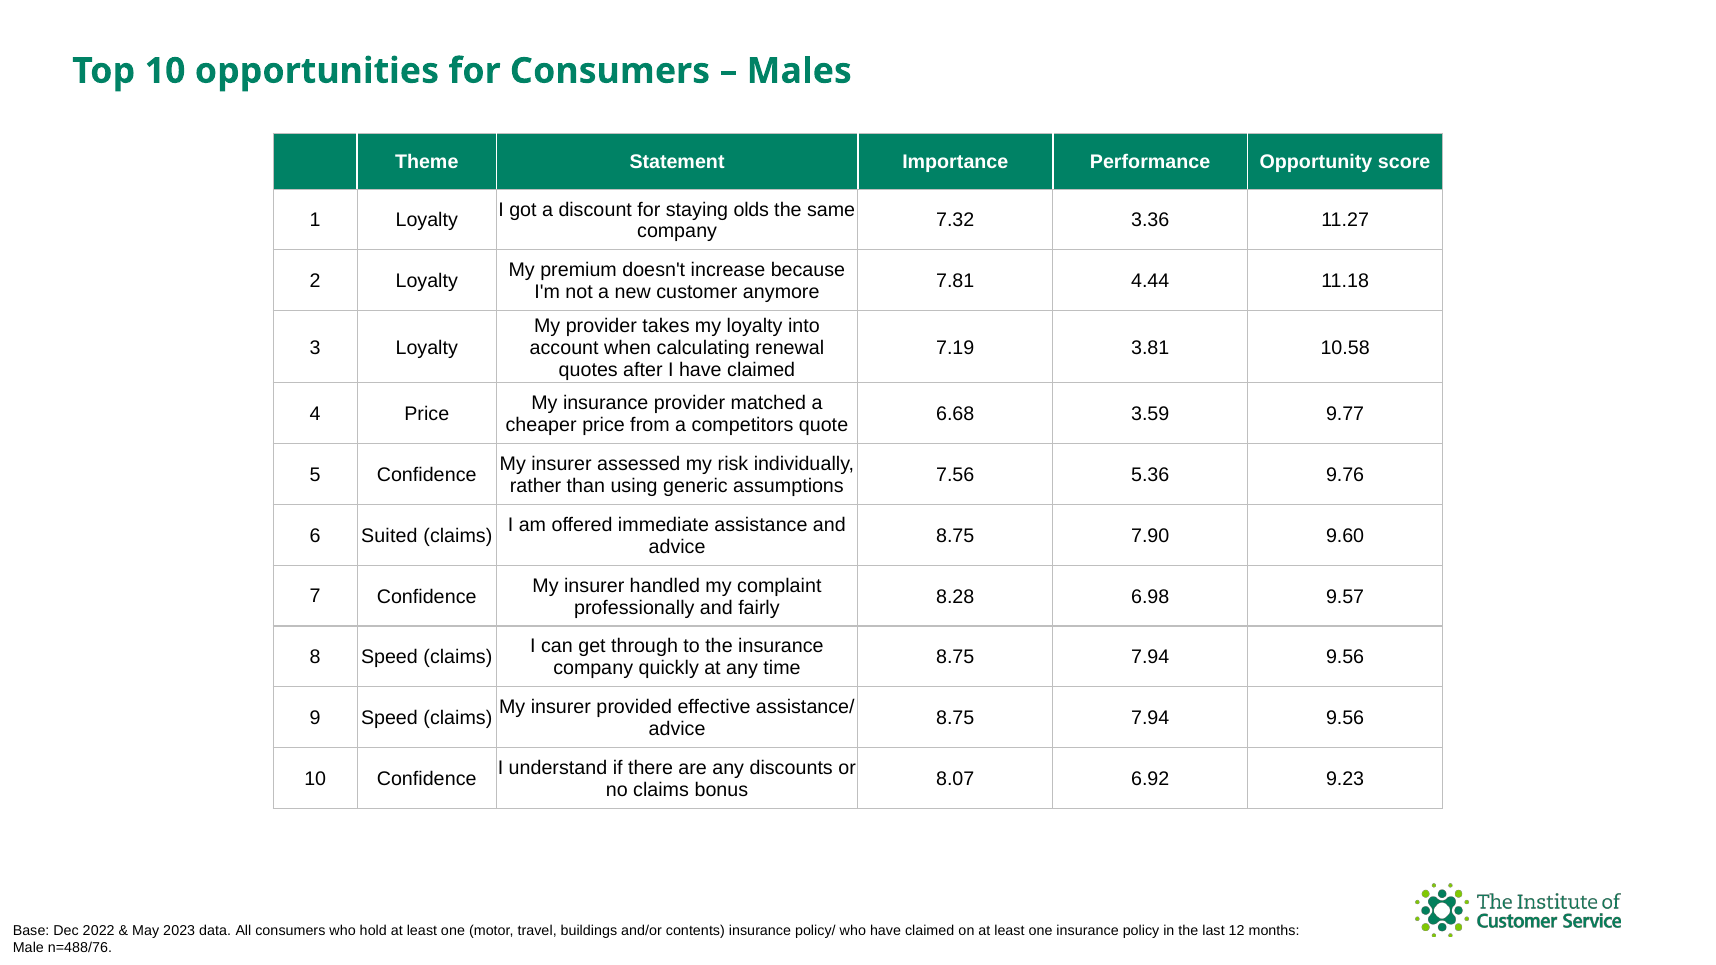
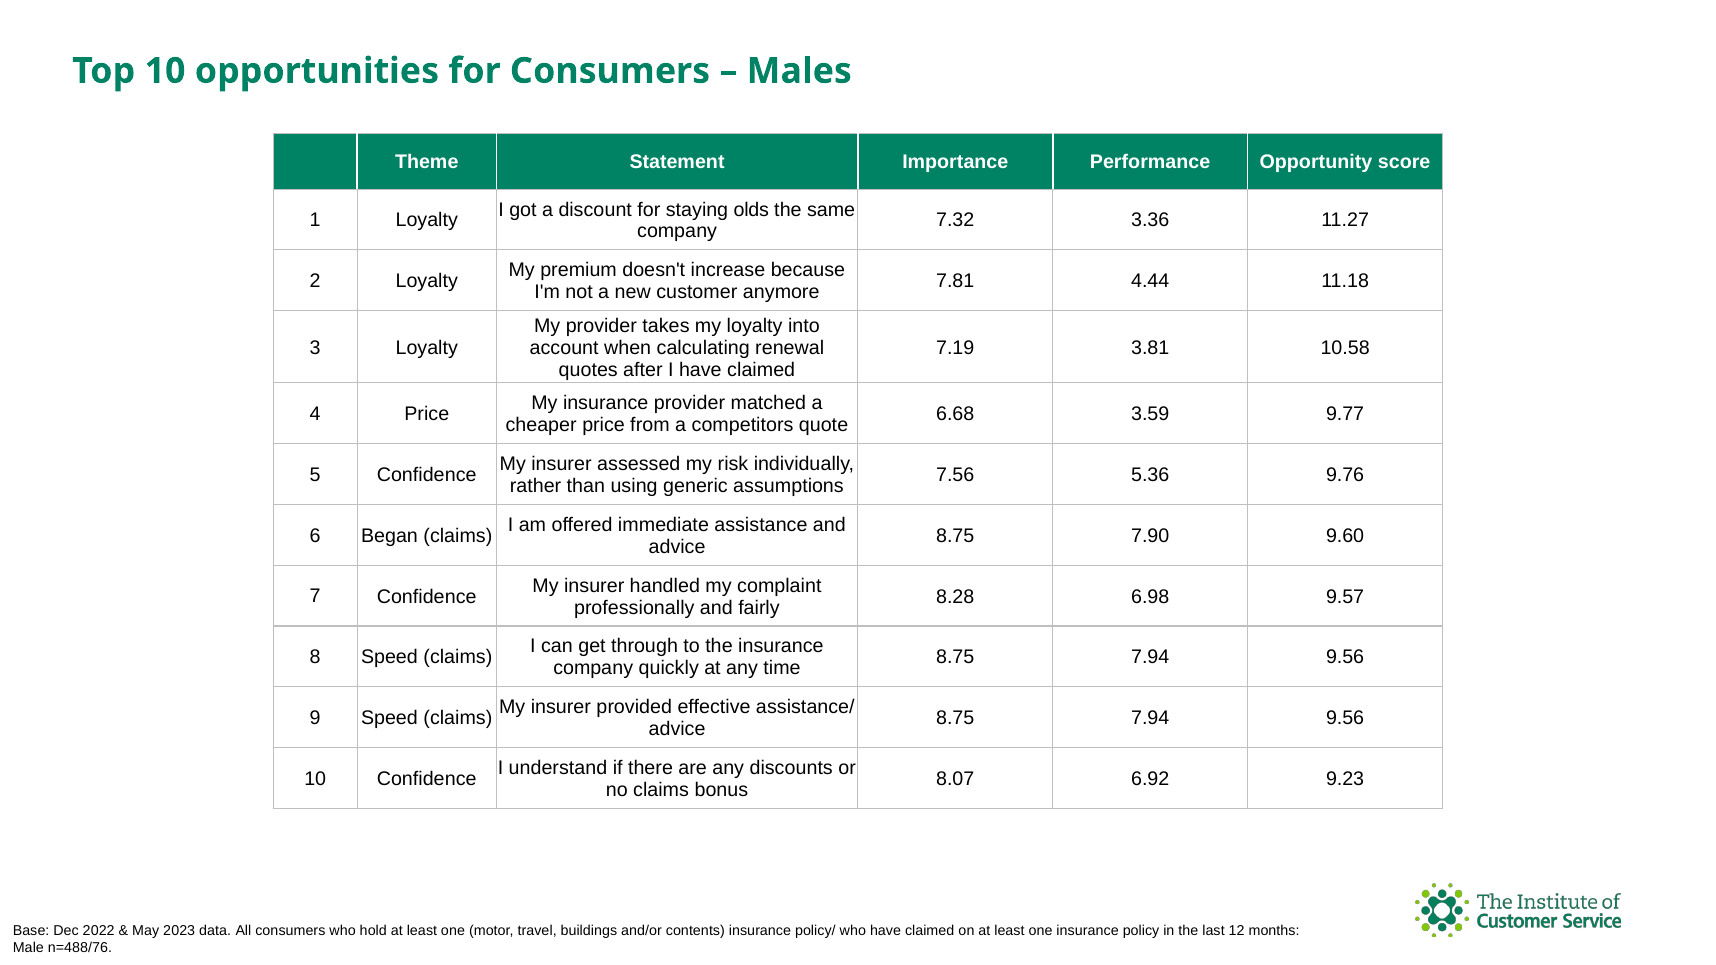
Suited: Suited -> Began (389, 536)
